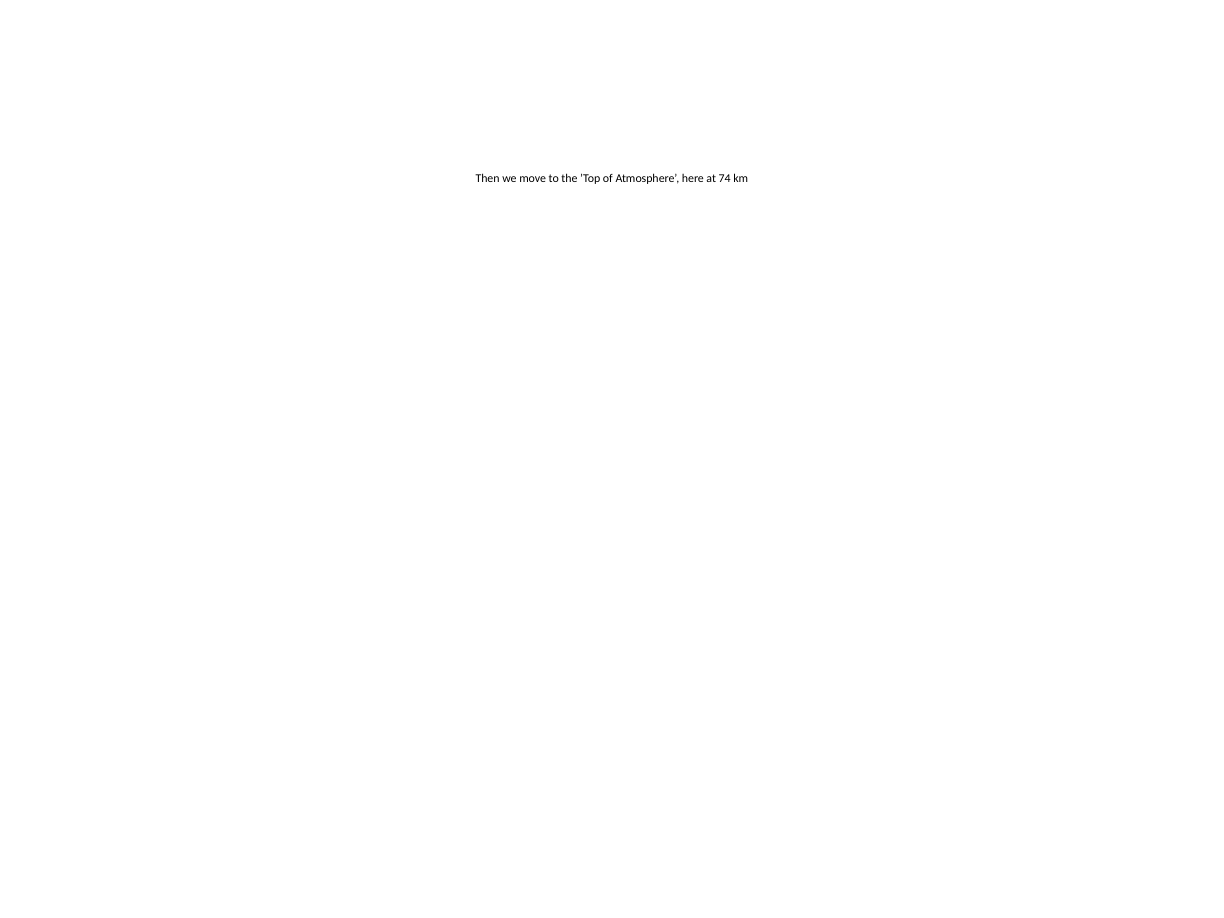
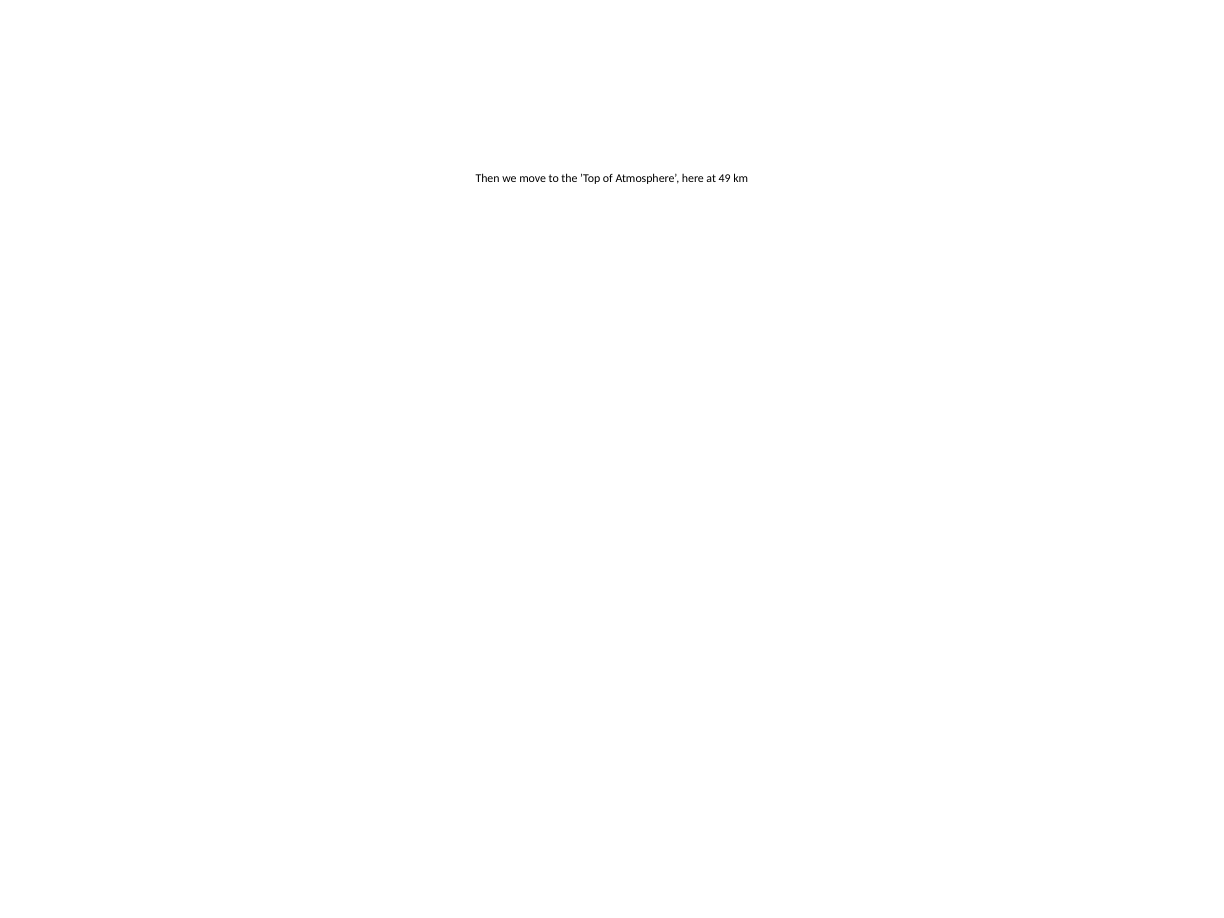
74: 74 -> 49 (725, 179)
